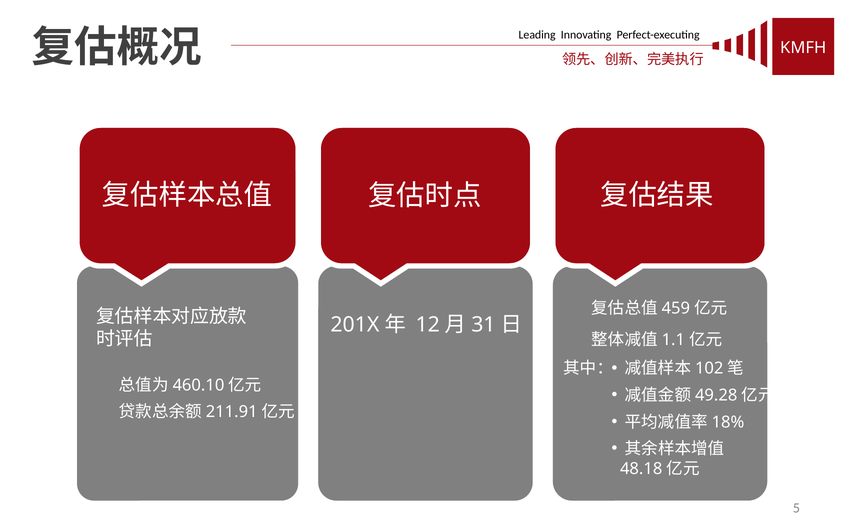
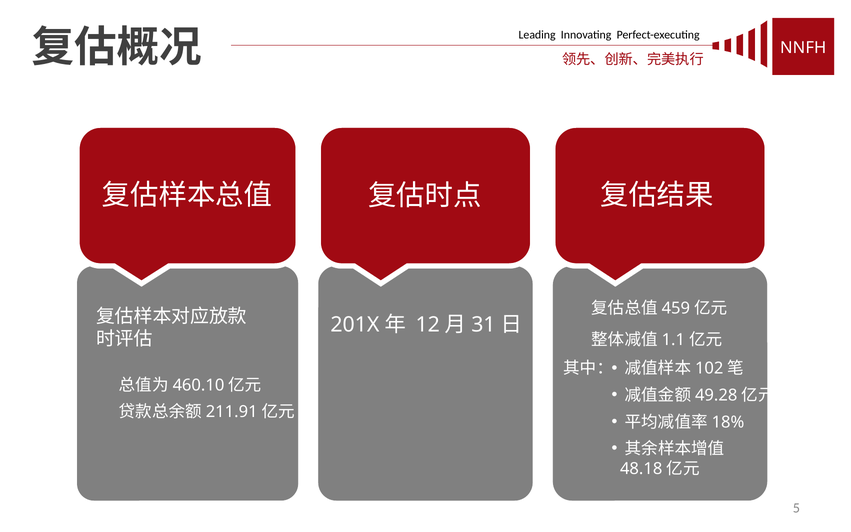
KMFH: KMFH -> NNFH (803, 48)
